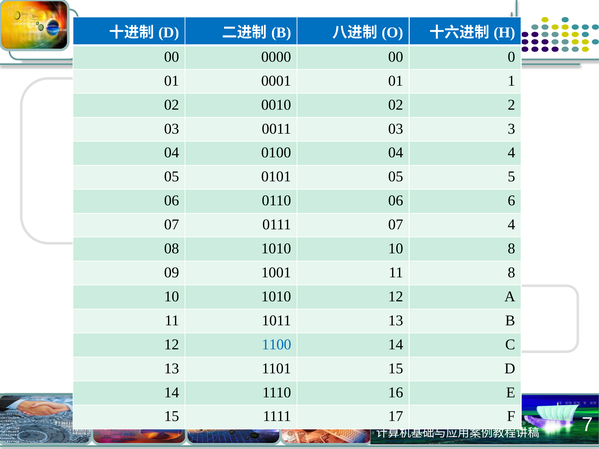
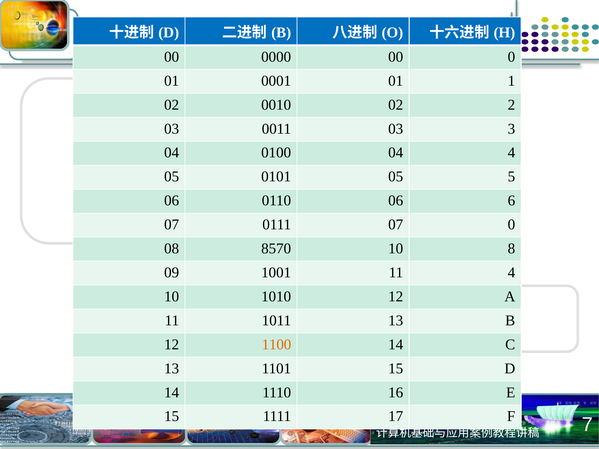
07 4: 4 -> 0 (511, 225)
08 1010: 1010 -> 8570 (276, 249)
11 8: 8 -> 4 (511, 273)
1100 colour: blue -> orange (277, 345)
